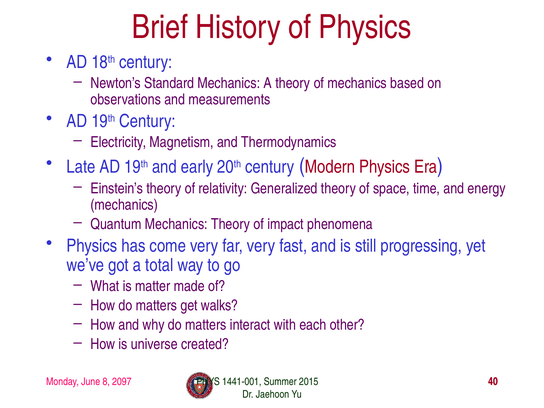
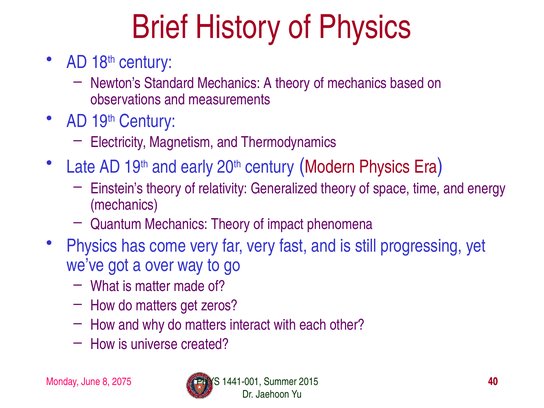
total: total -> over (159, 265)
walks: walks -> zeros (219, 306)
2097: 2097 -> 2075 (122, 382)
